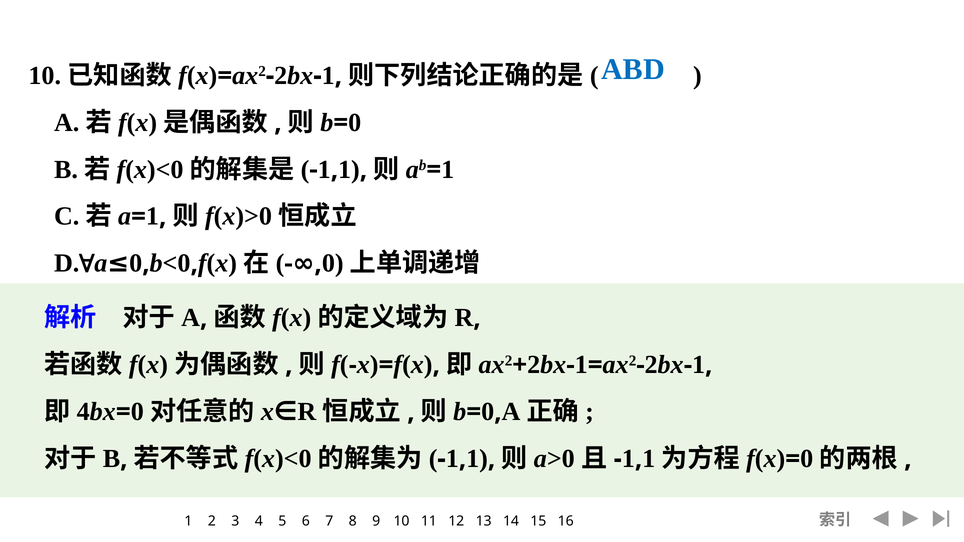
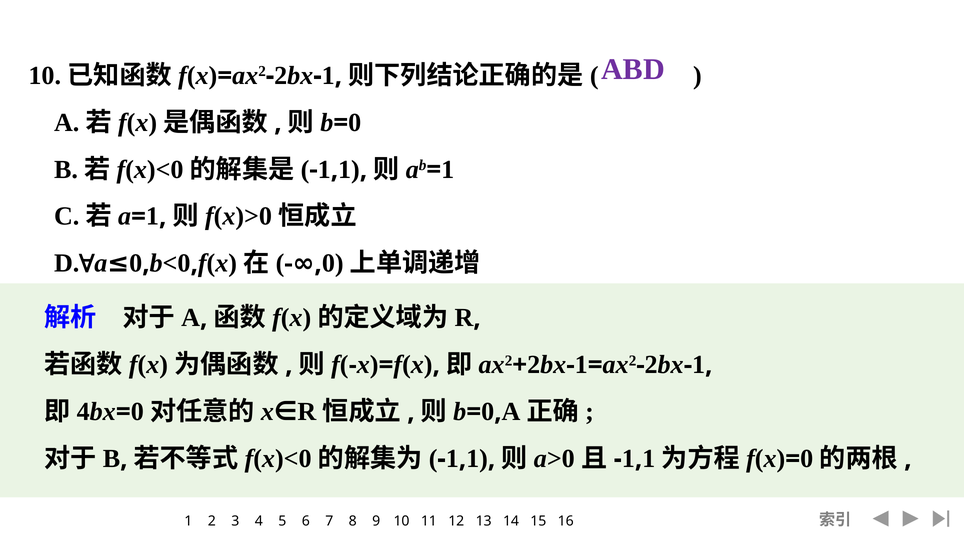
ABD colour: blue -> purple (633, 69)
